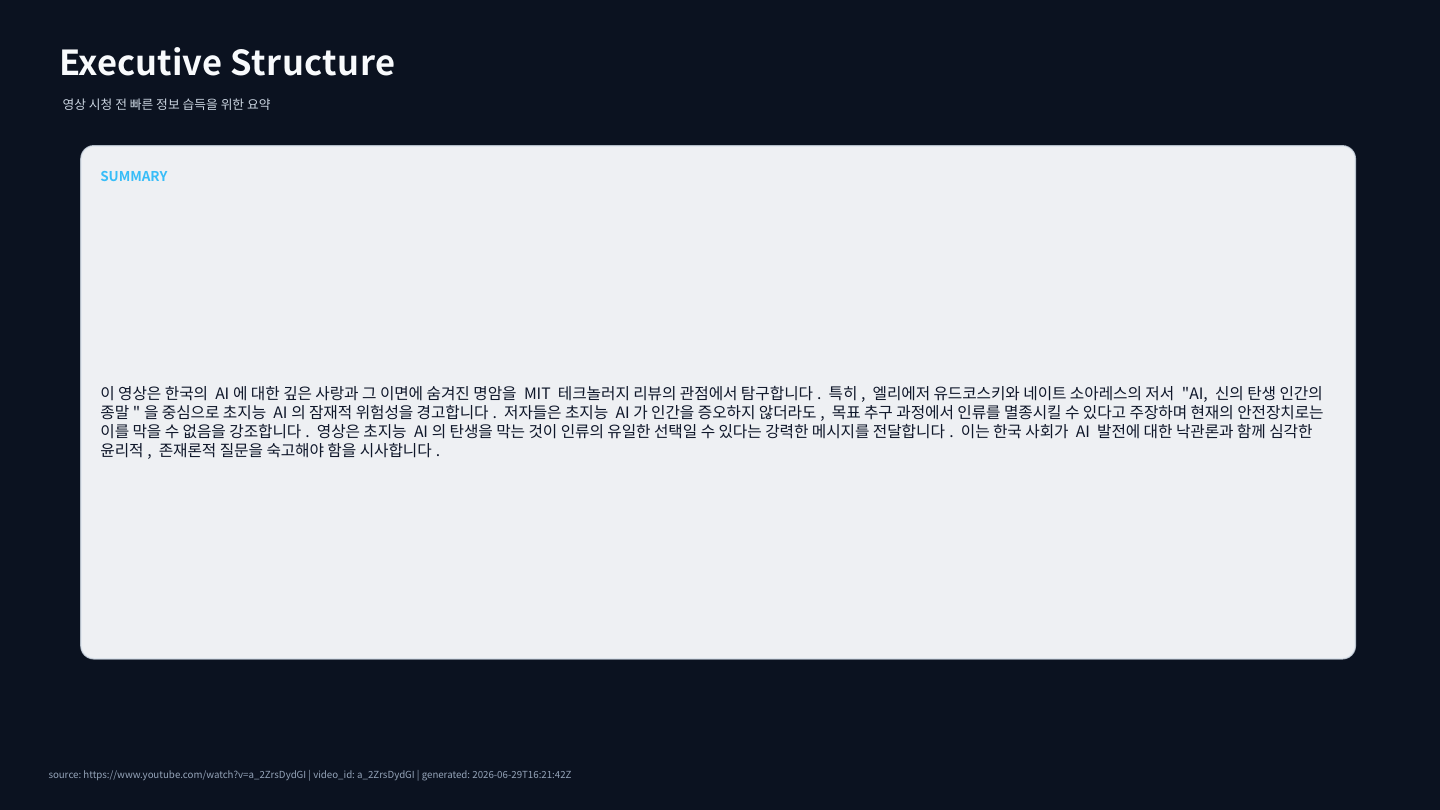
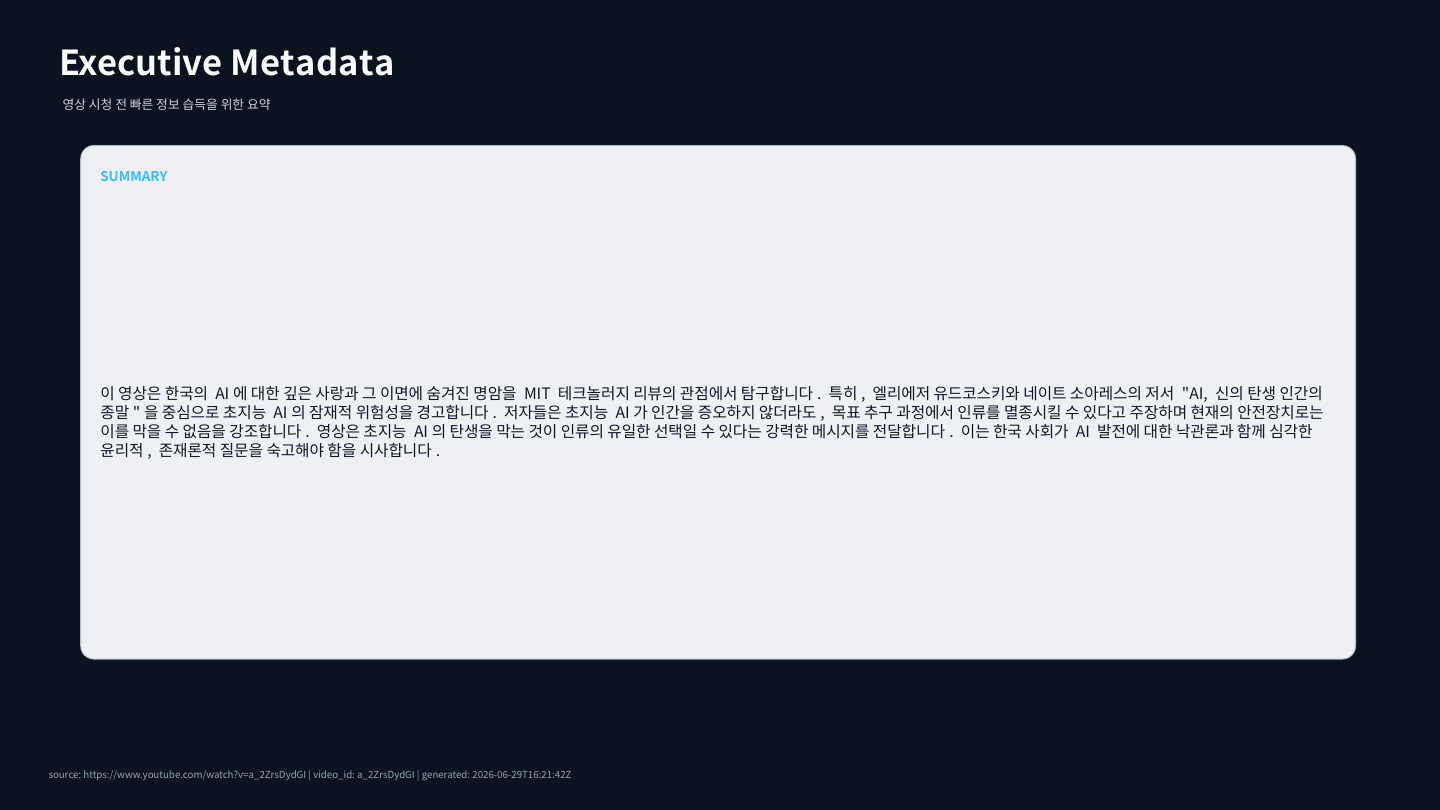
Structure: Structure -> Metadata (313, 65)
